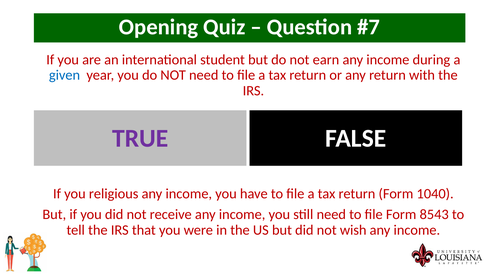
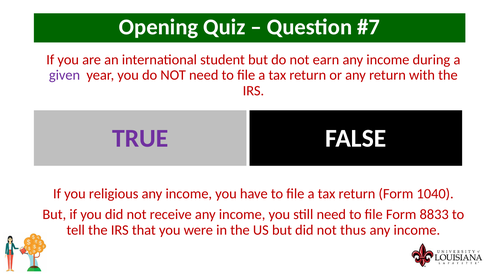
given colour: blue -> purple (65, 75)
8543: 8543 -> 8833 (434, 215)
wish: wish -> thus (353, 230)
